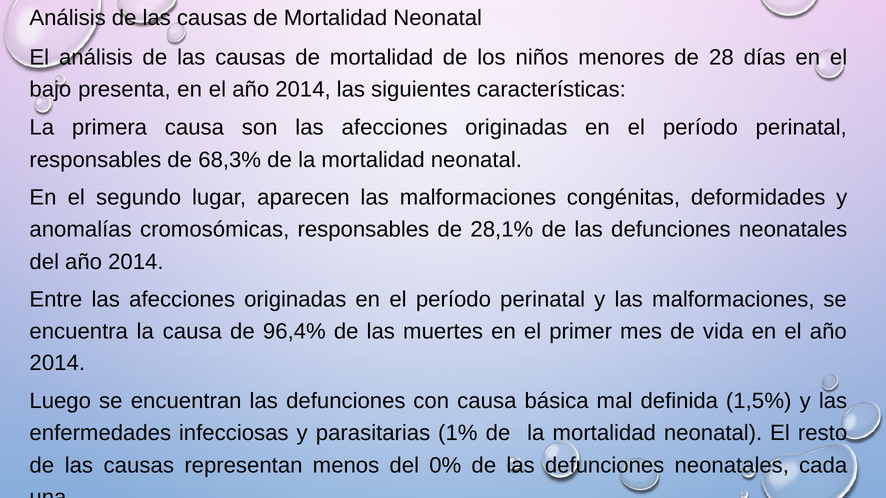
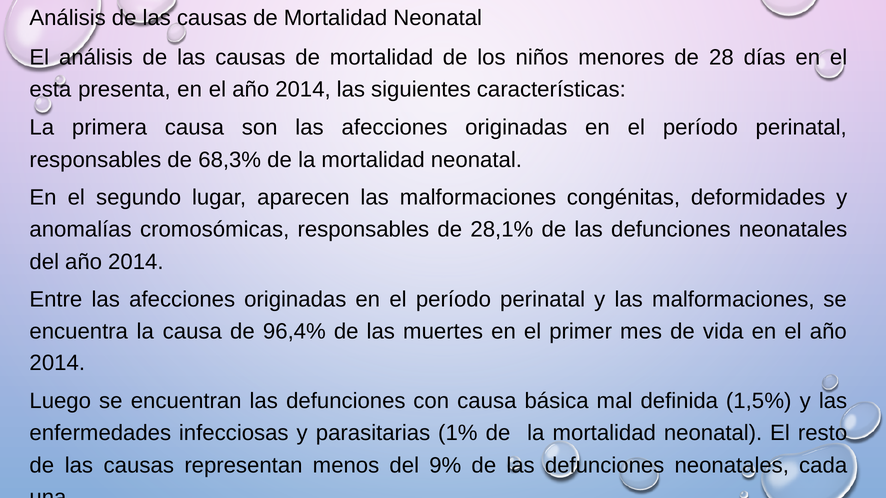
bajo: bajo -> esta (50, 89)
0%: 0% -> 9% (445, 466)
